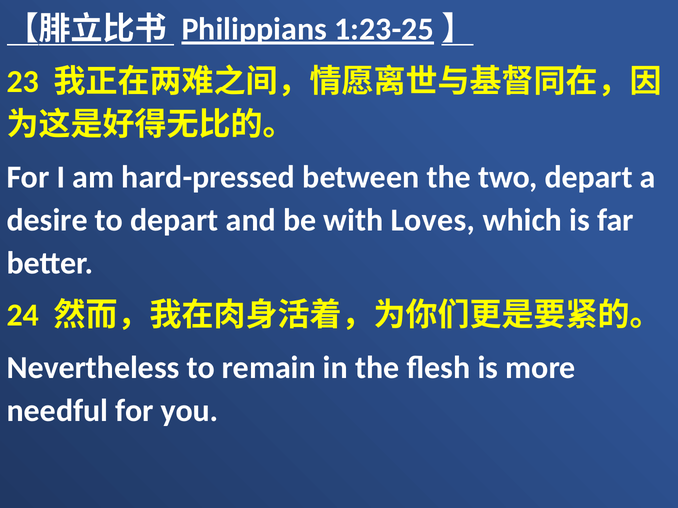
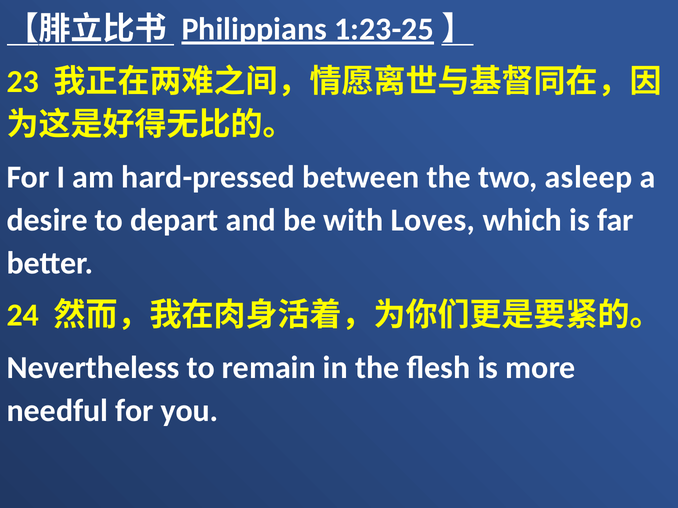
two depart: depart -> asleep (589, 177)
